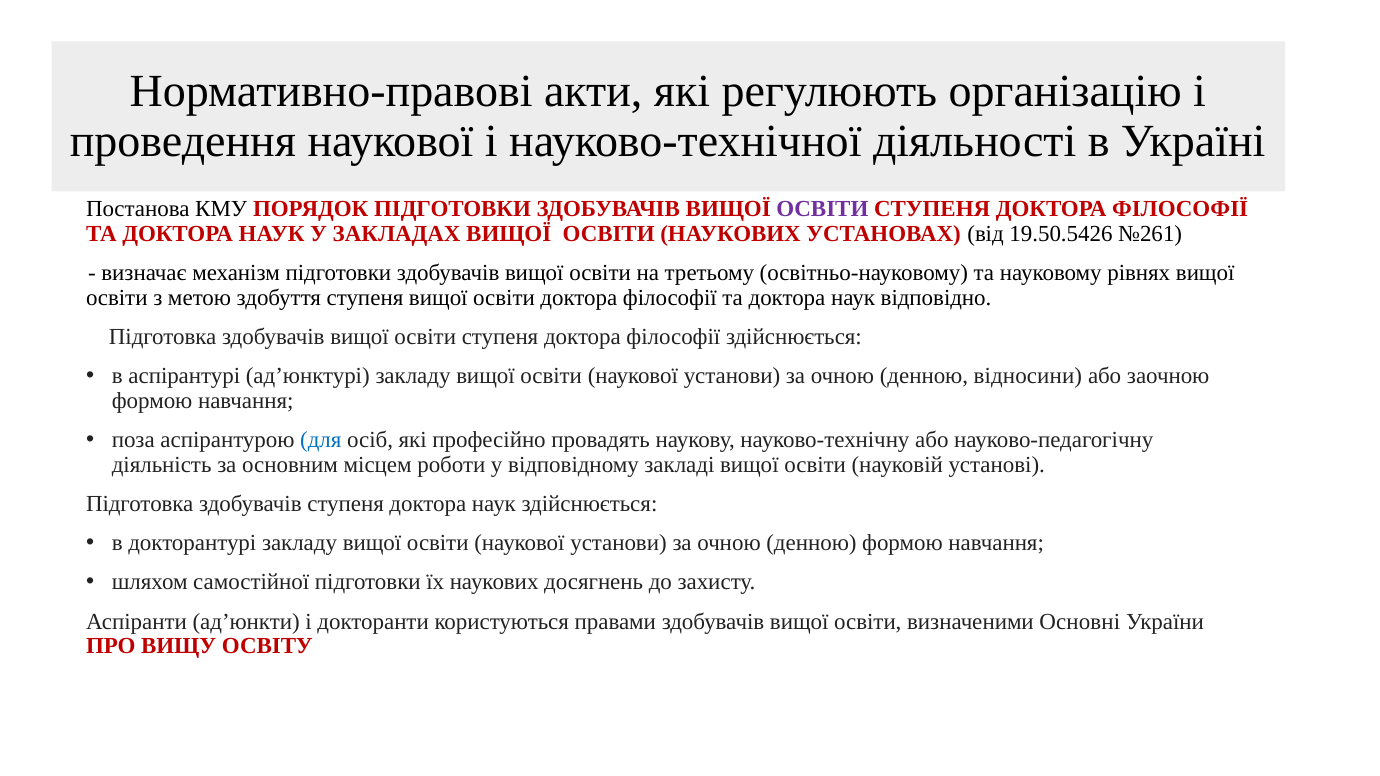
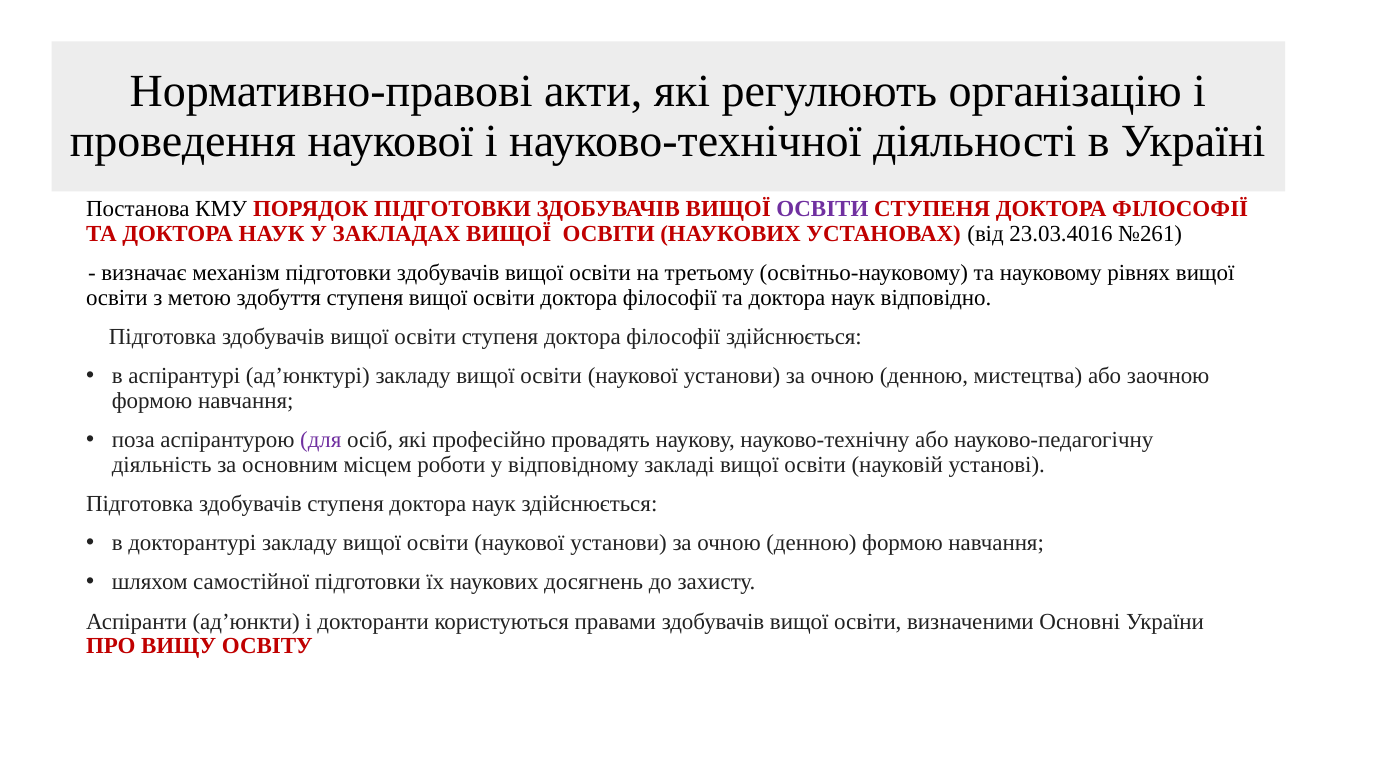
19.50.5426: 19.50.5426 -> 23.03.4016 (1061, 234)
відносини: відносини -> мистецтва (1028, 376)
для colour: blue -> purple (321, 440)
